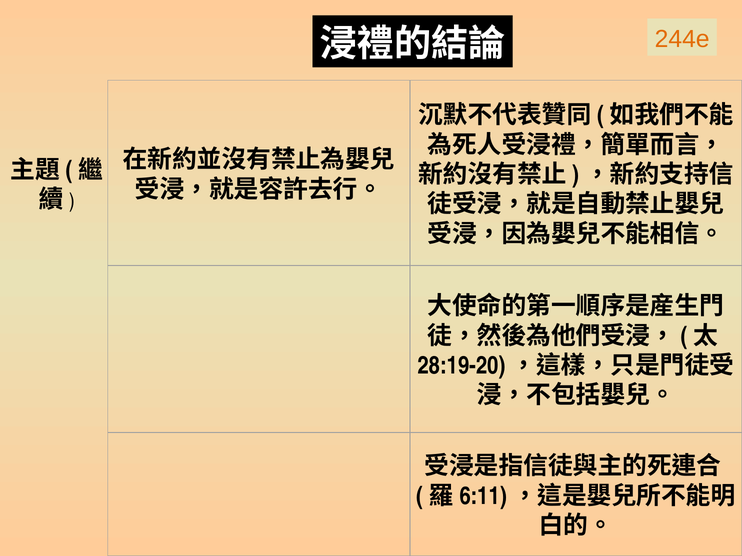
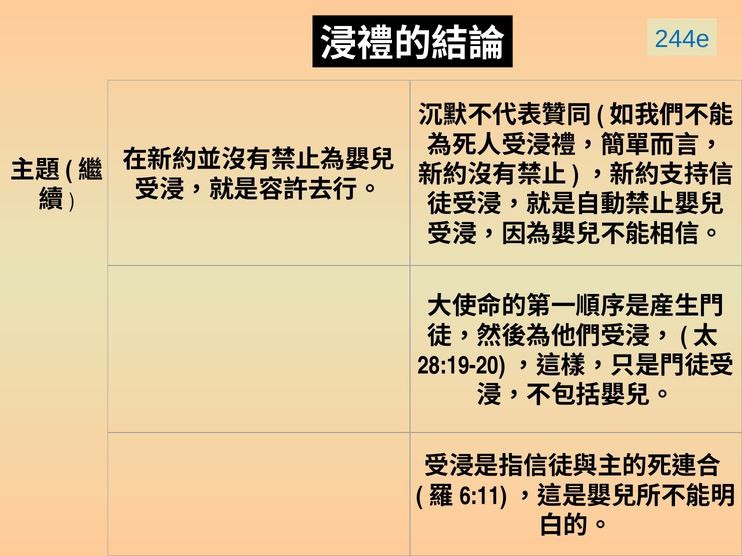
244e colour: orange -> blue (682, 39)
